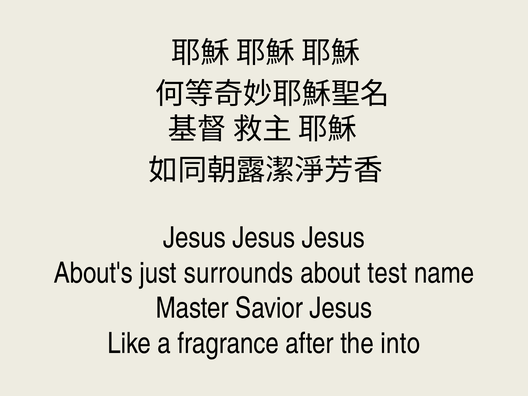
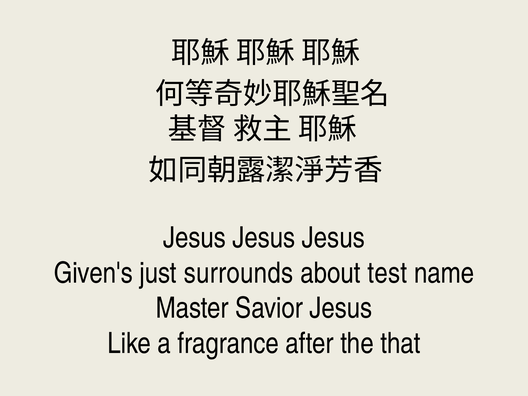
About's: About's -> Given's (93, 273)
into: into -> that (400, 343)
